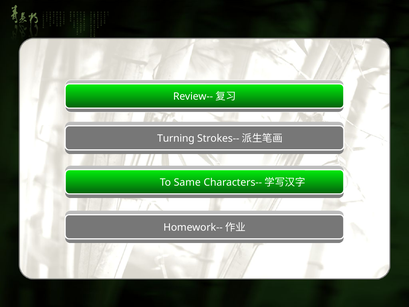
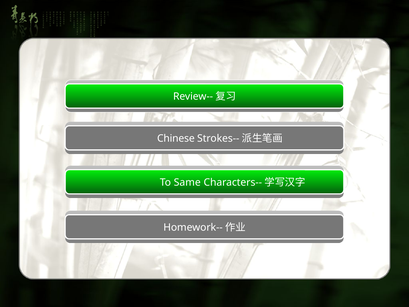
Turning: Turning -> Chinese (176, 138)
